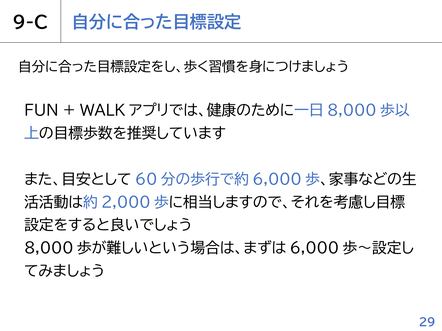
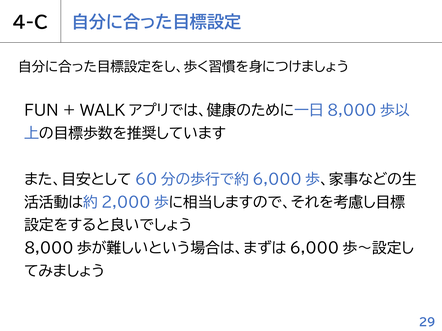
9-C: 9-C -> 4-C (30, 23)
